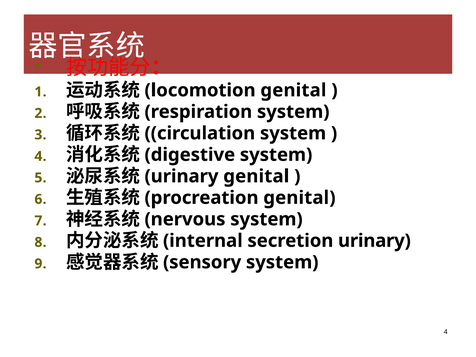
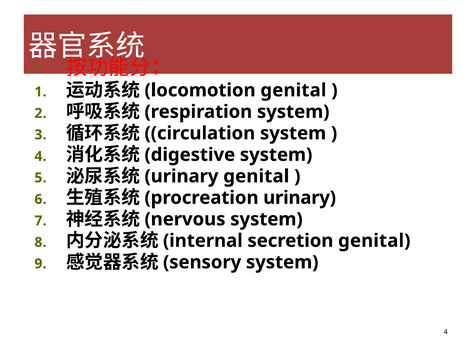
genital: genital -> urinary (300, 198)
secretion urinary: urinary -> genital (374, 241)
